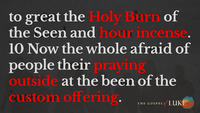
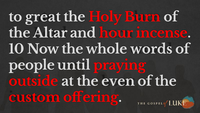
Seen: Seen -> Altar (50, 33)
afraid: afraid -> words (151, 49)
their: their -> until (74, 65)
been: been -> even (118, 81)
